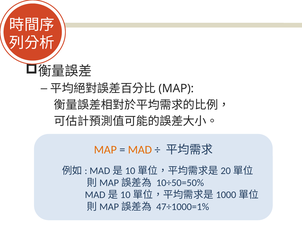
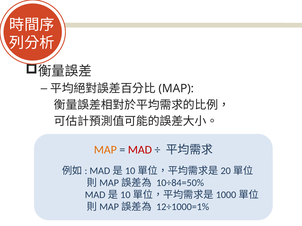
MAD colour: orange -> red (140, 150)
10÷50=50%: 10÷50=50% -> 10÷84=50% (180, 183)
47÷1000=1%: 47÷1000=1% -> 12÷1000=1% (183, 207)
